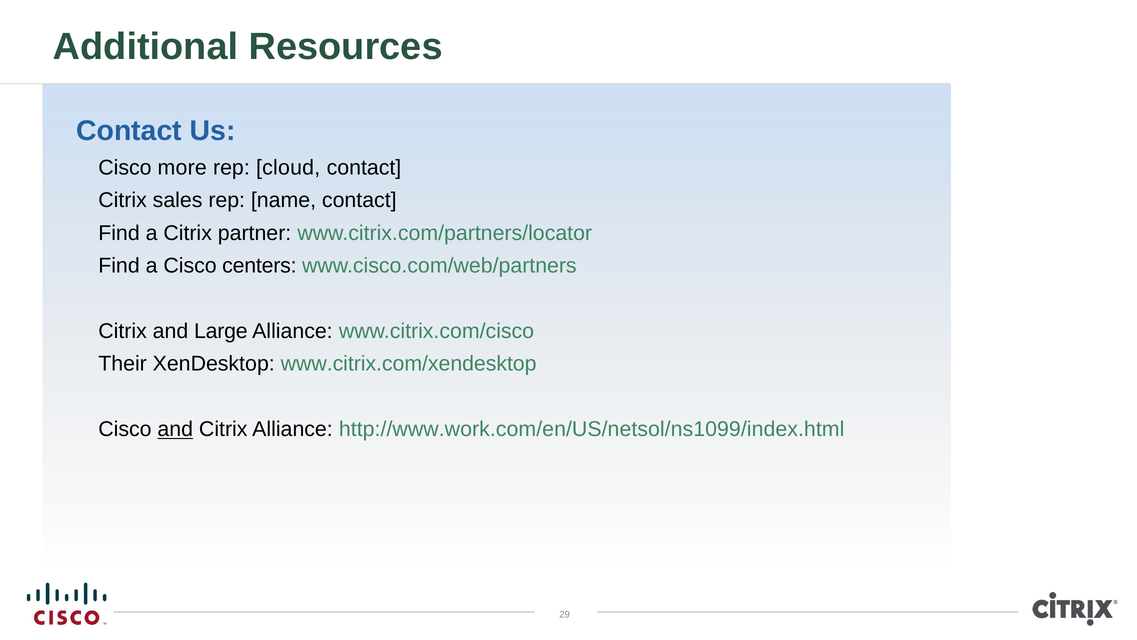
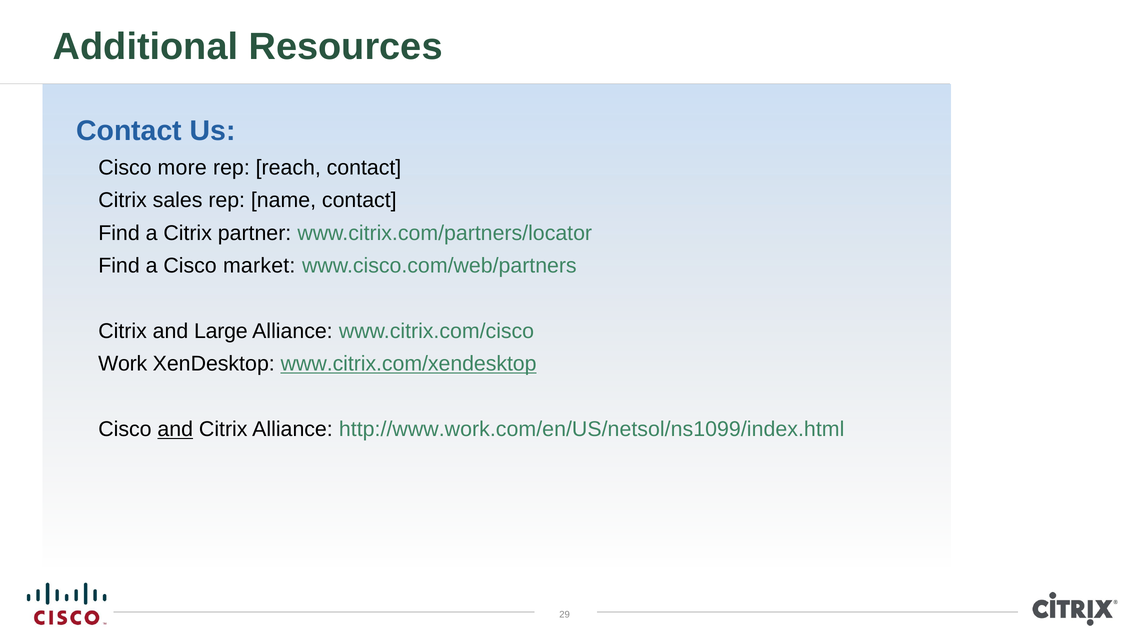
cloud: cloud -> reach (288, 167)
centers: centers -> market (259, 266)
Their: Their -> Work (123, 364)
www.citrix.com/xendesktop underline: none -> present (409, 364)
